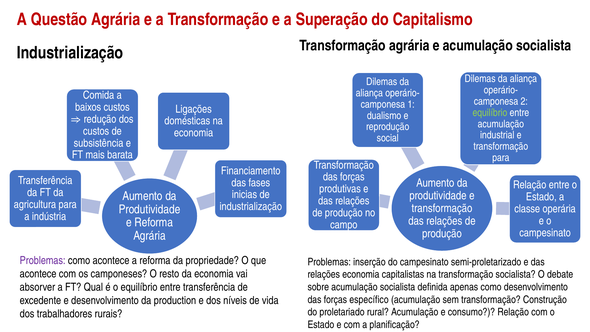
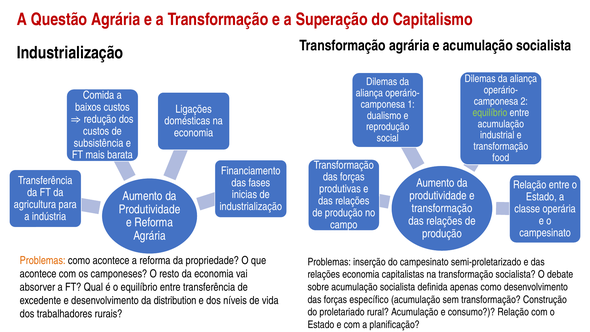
para: para -> food (501, 158)
Problemas colour: purple -> orange (43, 261)
production: production -> distribution (175, 300)
